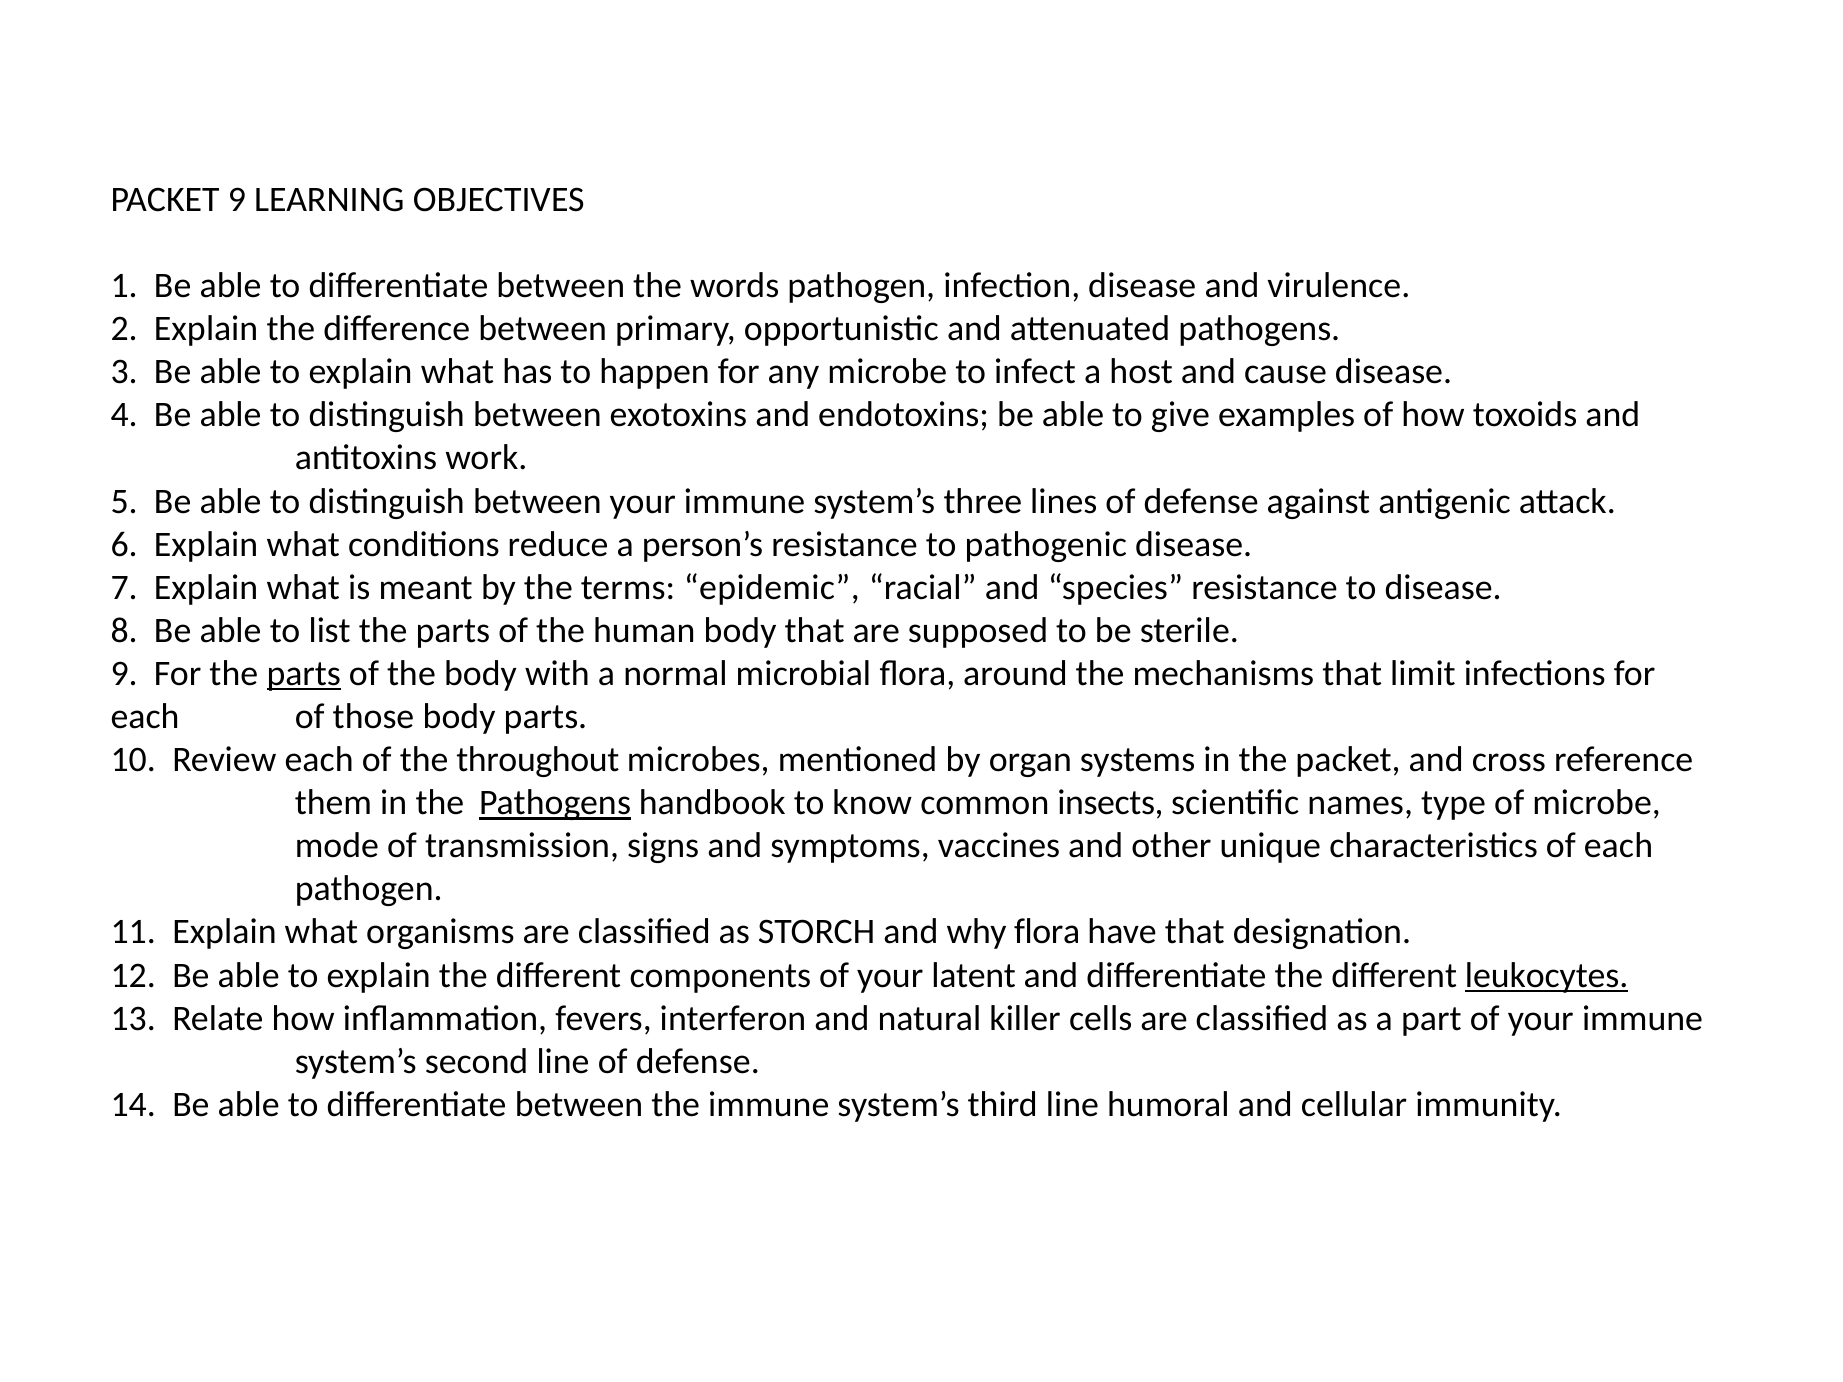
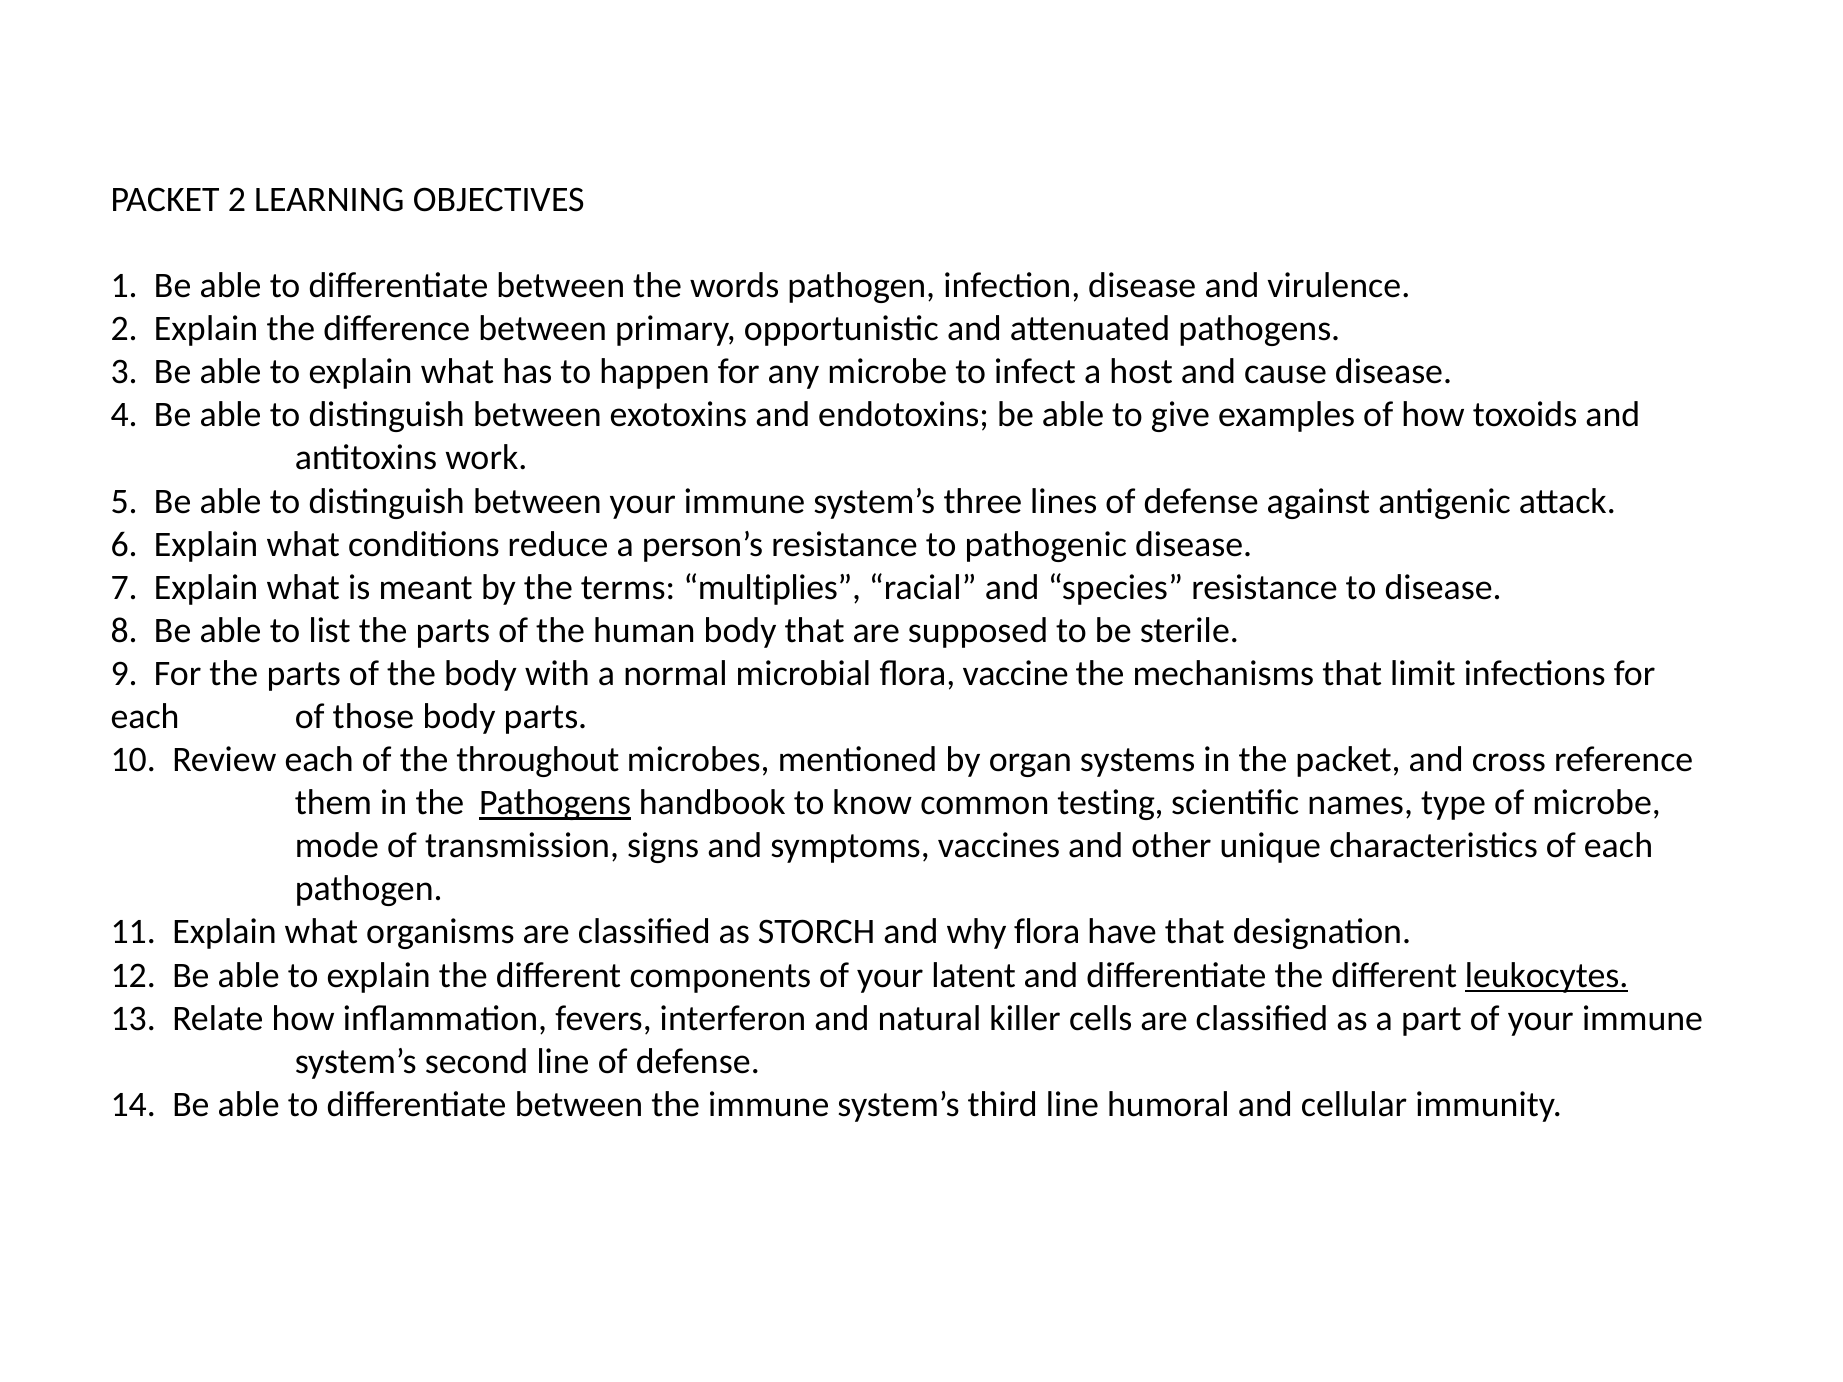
PACKET 9: 9 -> 2 (237, 200)
epidemic: epidemic -> multiplies (772, 588)
parts underline: present -> none (304, 674)
around: around -> vaccine (1016, 674)
insects: insects -> testing (1110, 803)
